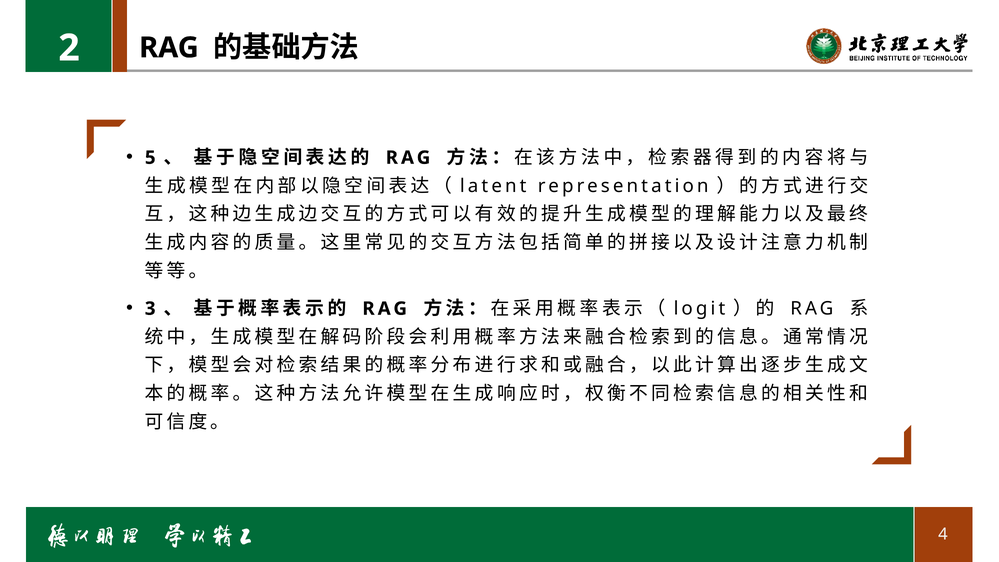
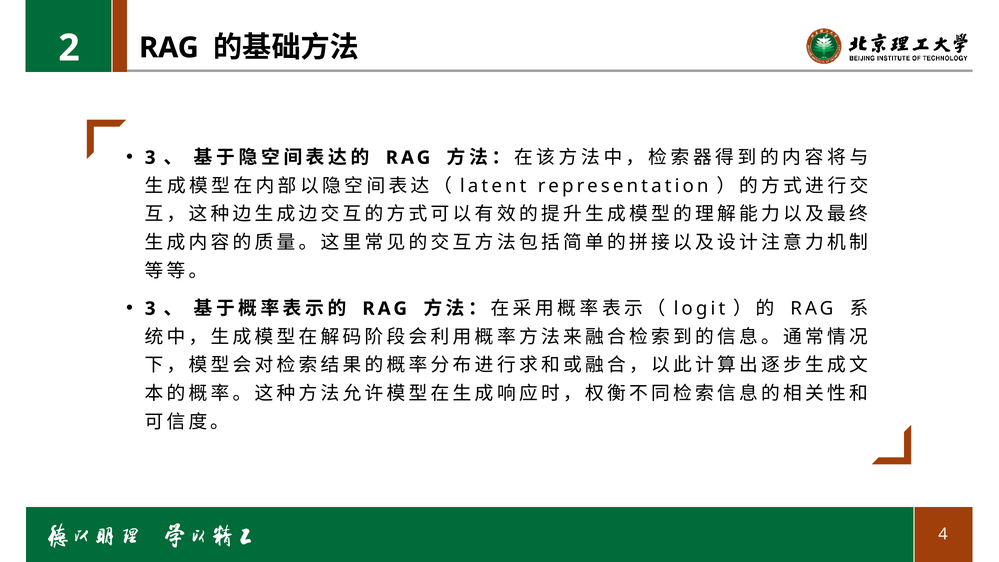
5: 5 -> 3 (150, 158)
